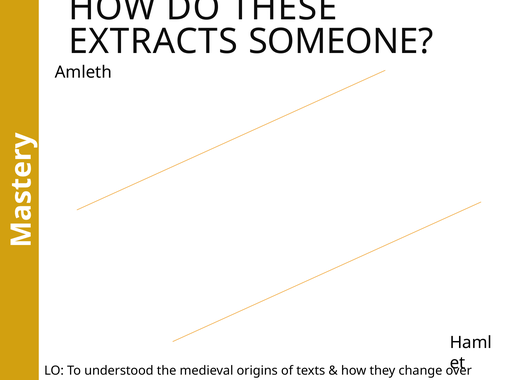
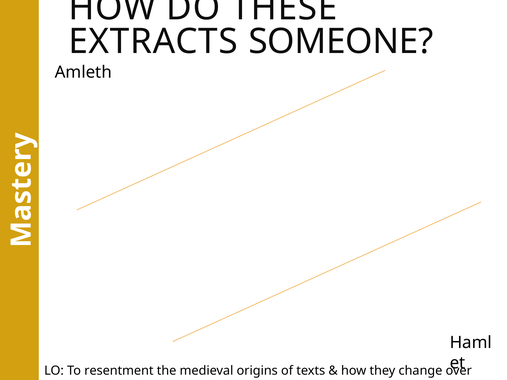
understood: understood -> resentment (119, 371)
